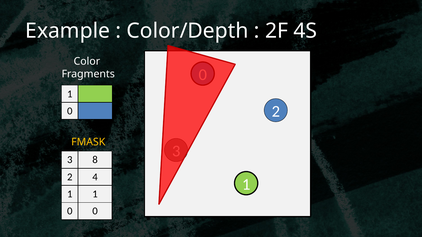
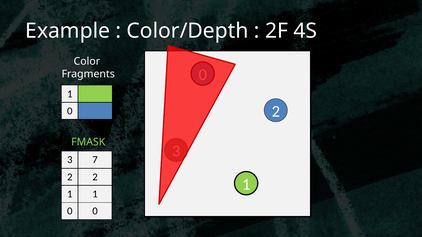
FMASK colour: yellow -> light green (88, 142)
8: 8 -> 7 (95, 160)
2 4: 4 -> 2 (95, 177)
